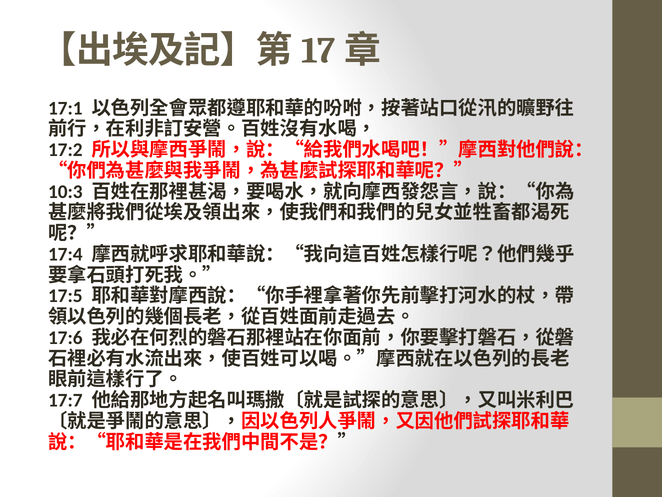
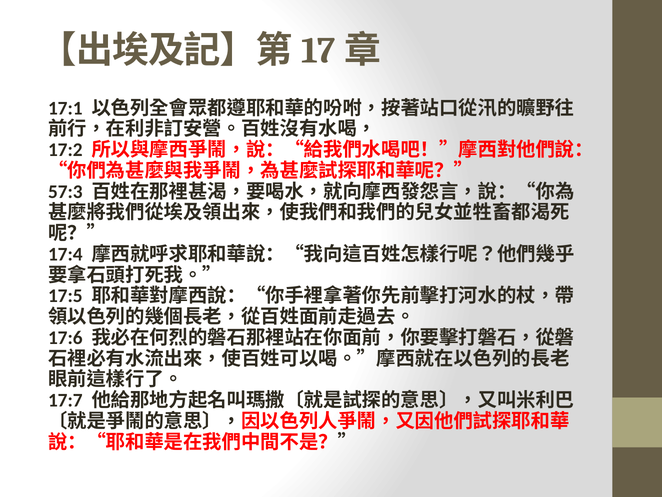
10:3: 10:3 -> 57:3 (65, 191)
